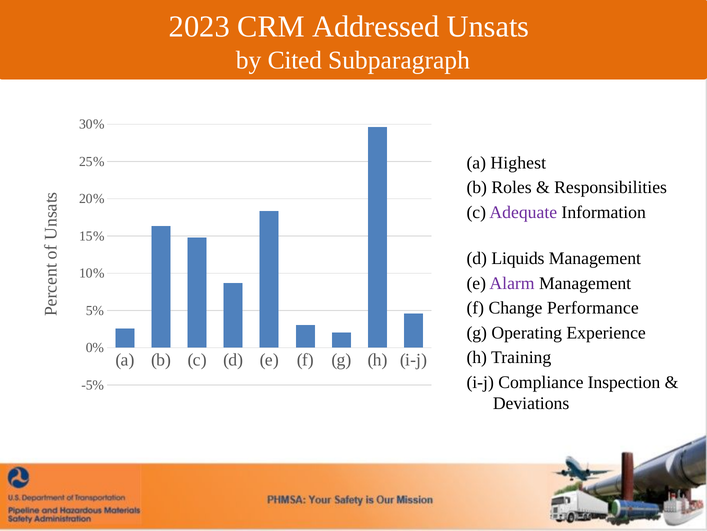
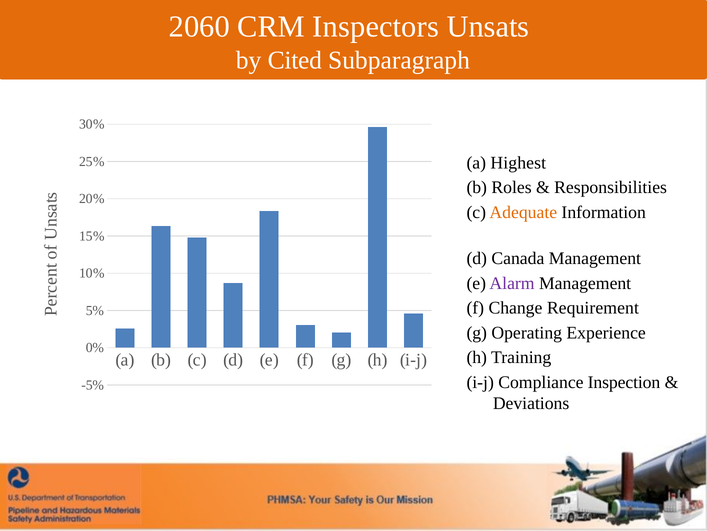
2023: 2023 -> 2060 (199, 27)
Addressed: Addressed -> Inspectors (376, 27)
Adequate colour: purple -> orange (523, 212)
Liquids: Liquids -> Canada (518, 258)
Performance: Performance -> Requirement (593, 308)
